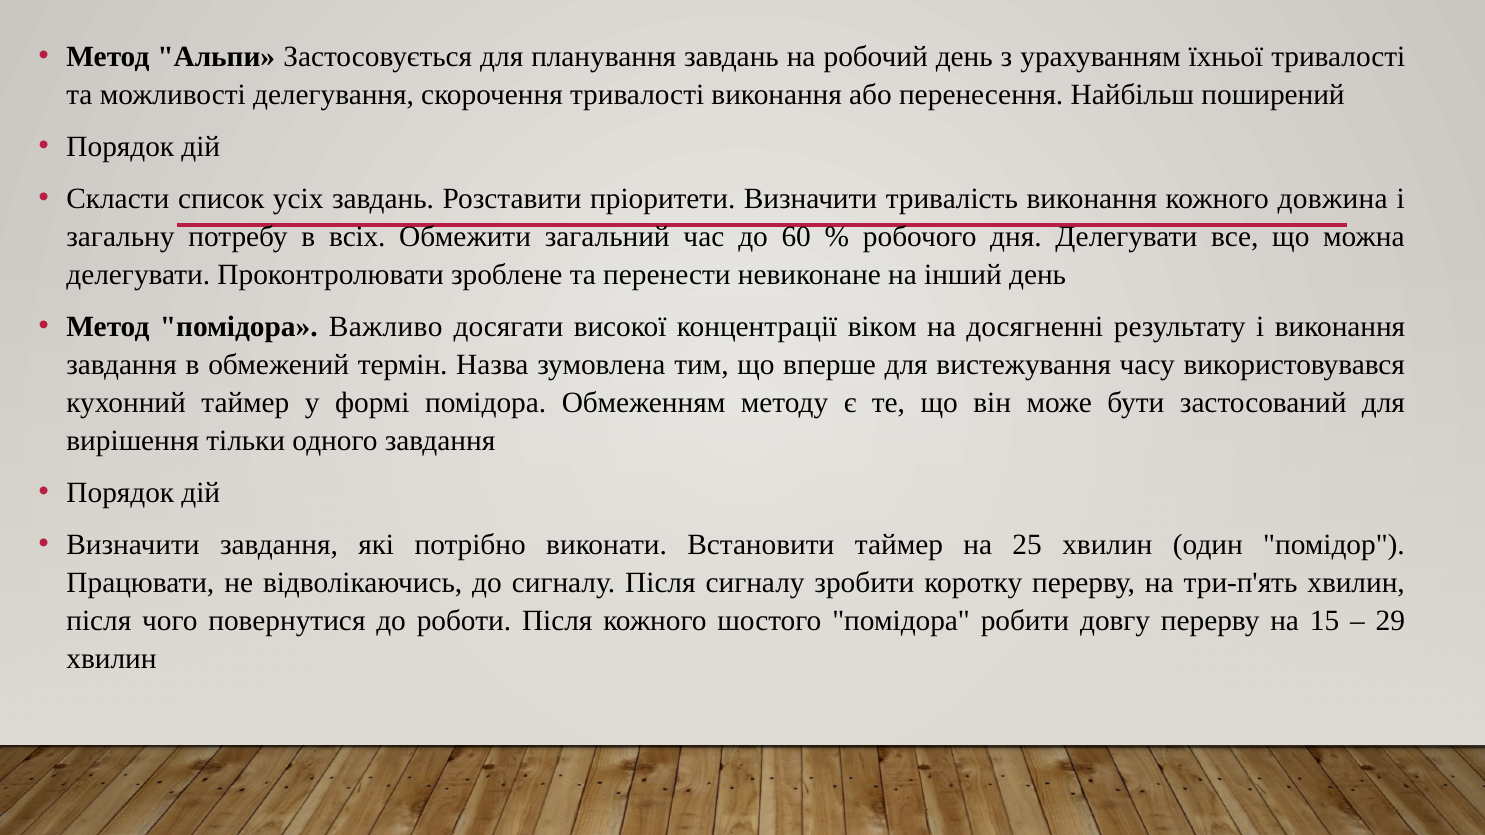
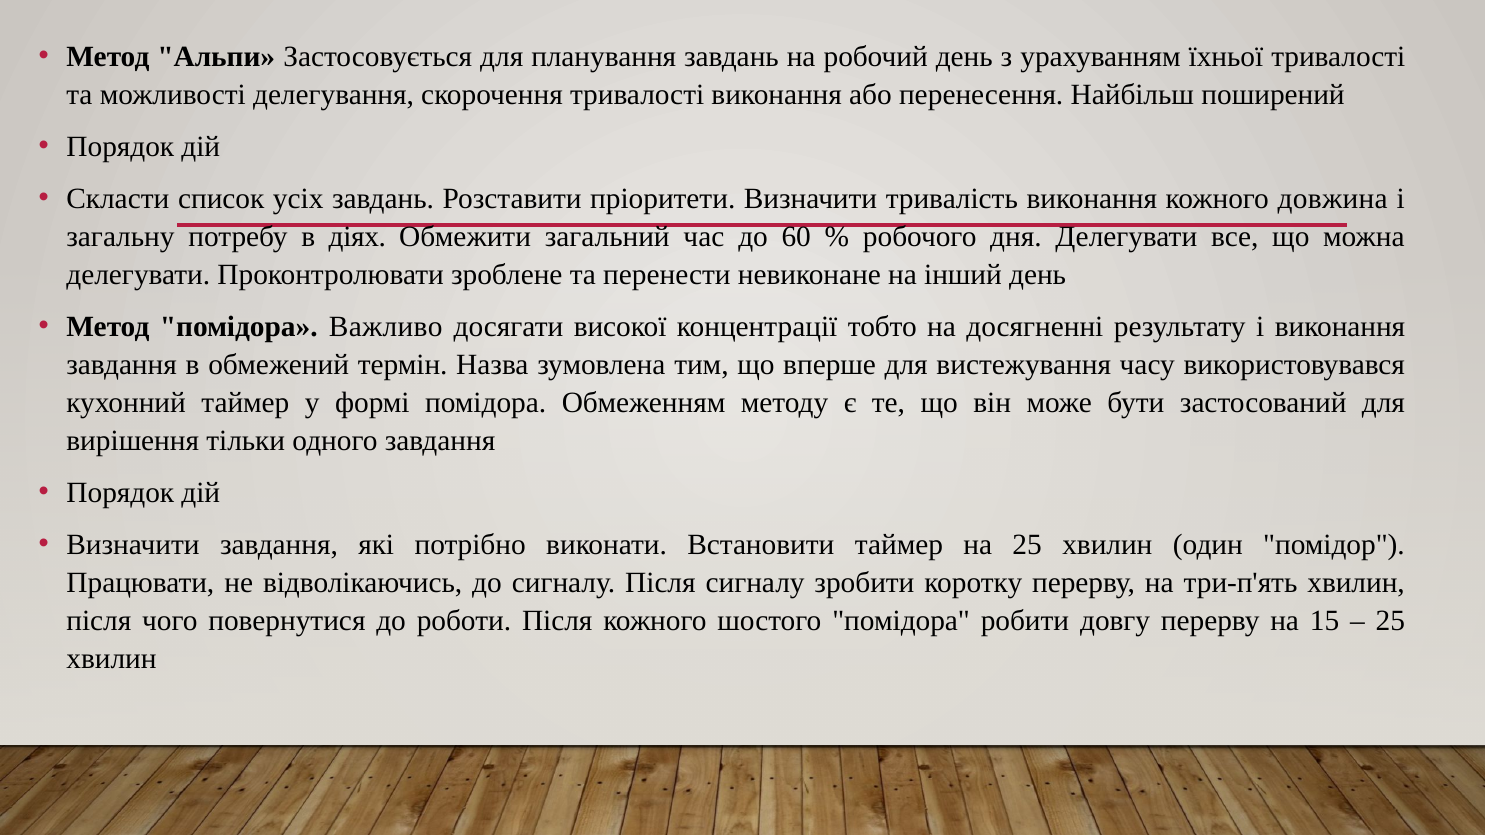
всіх: всіх -> діях (357, 237)
віком: віком -> тобто (882, 327)
29: 29 -> 25 (1390, 621)
